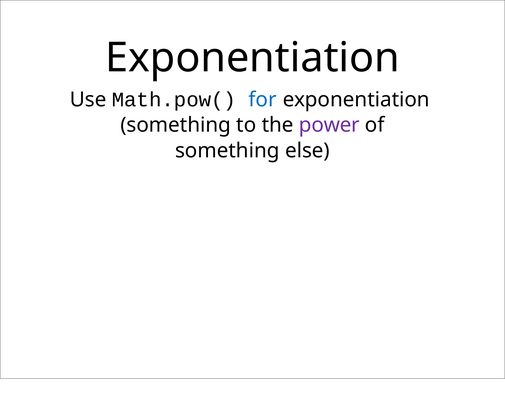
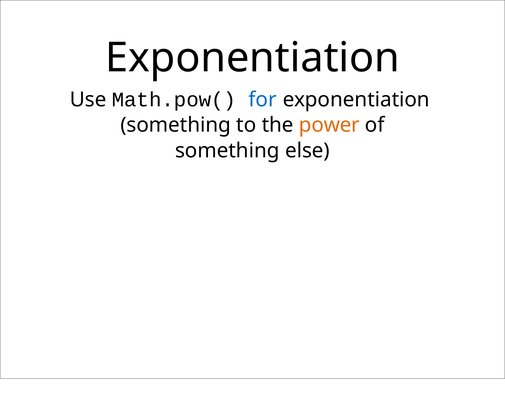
power colour: purple -> orange (329, 125)
